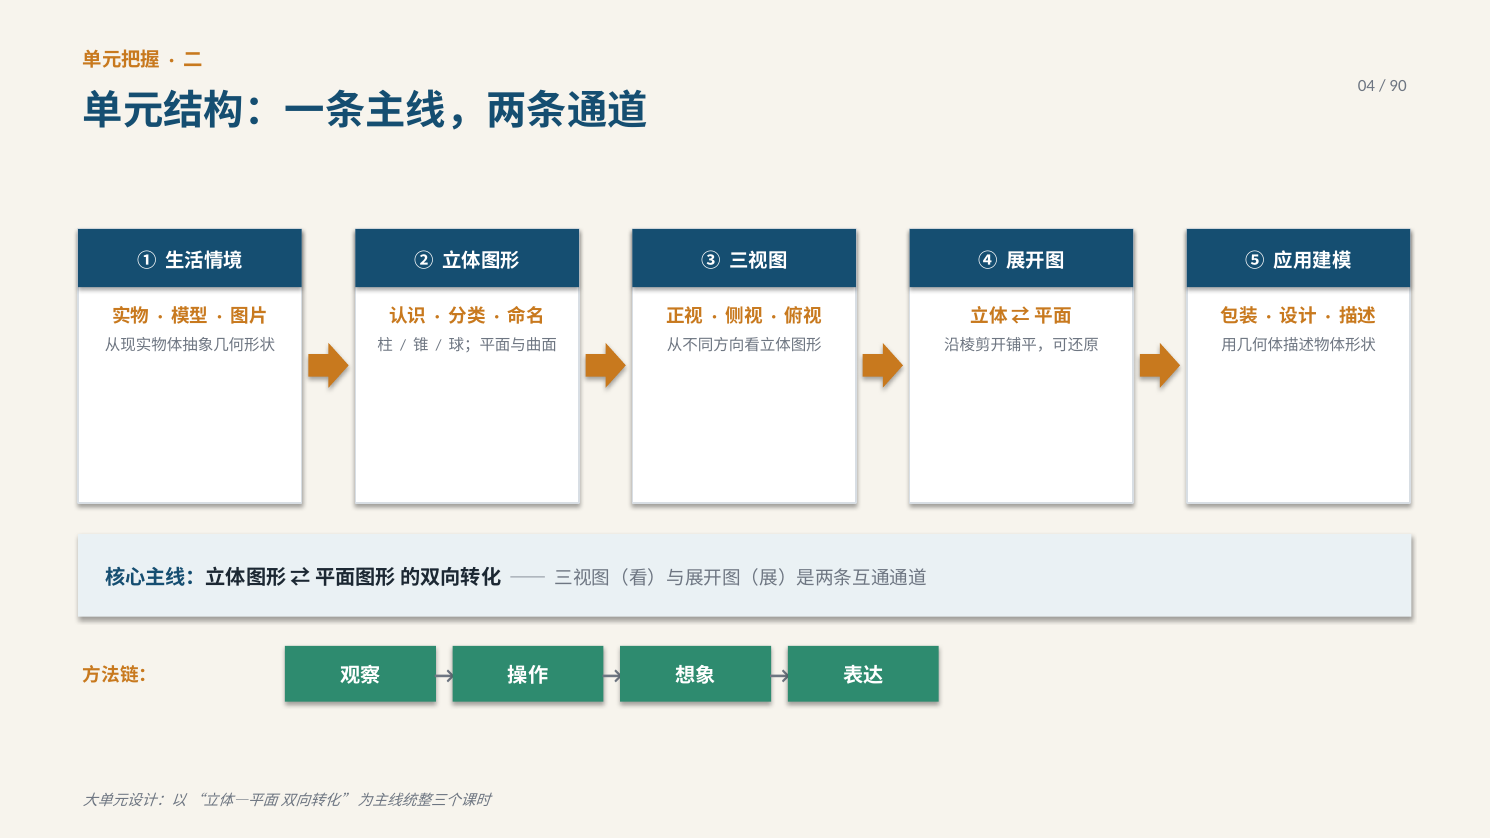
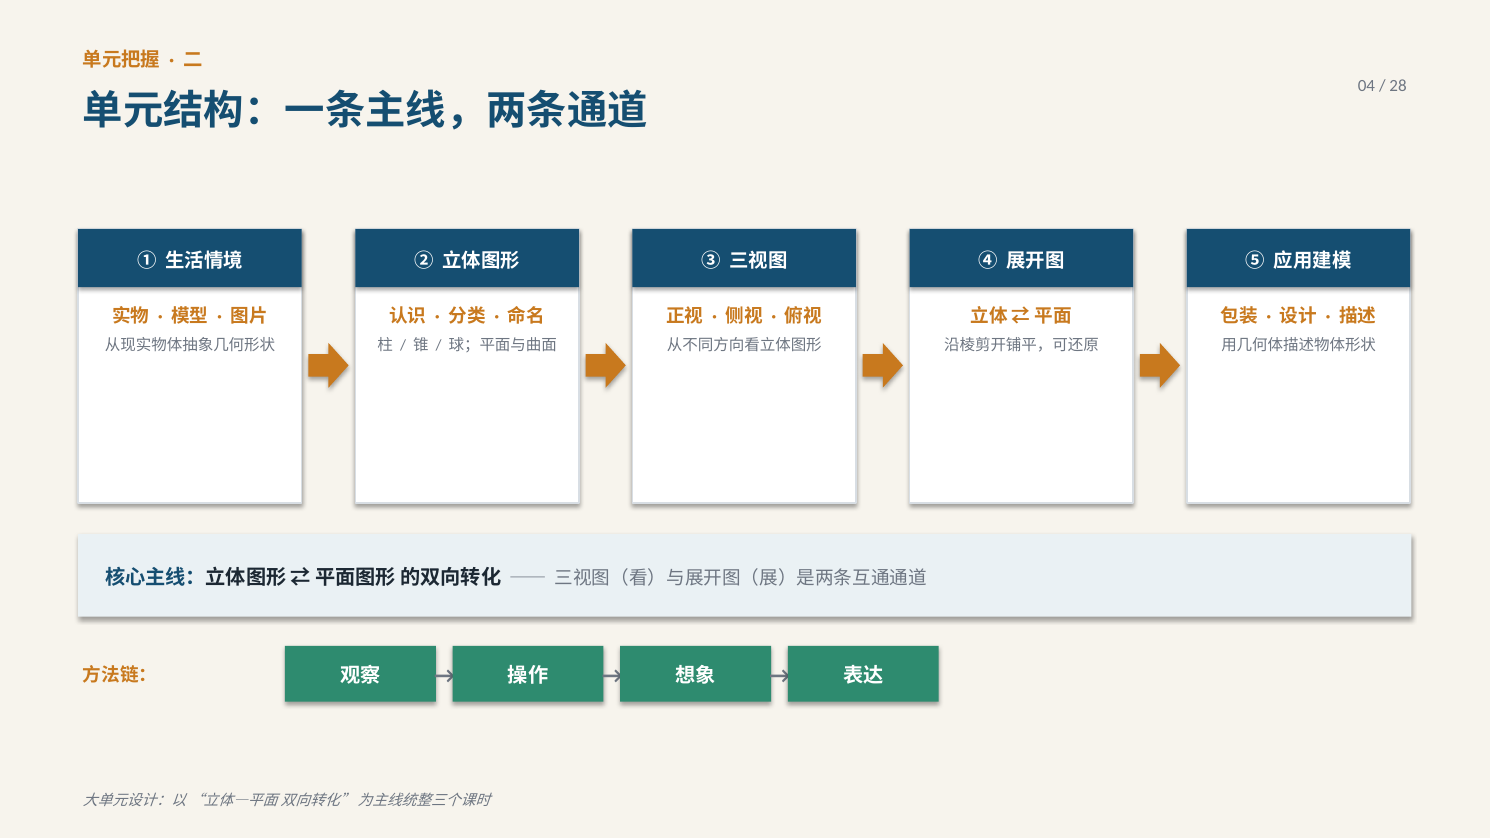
90: 90 -> 28 (1398, 85)
